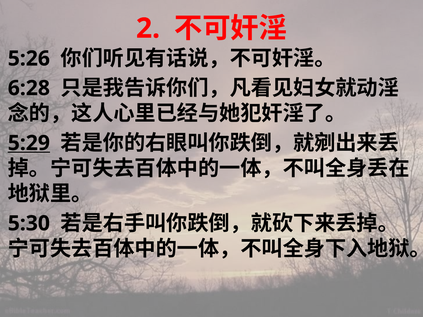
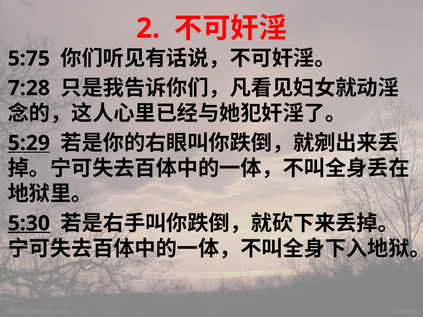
5:26: 5:26 -> 5:75 (29, 59)
6:28: 6:28 -> 7:28 (29, 88)
5:30 underline: none -> present (29, 224)
